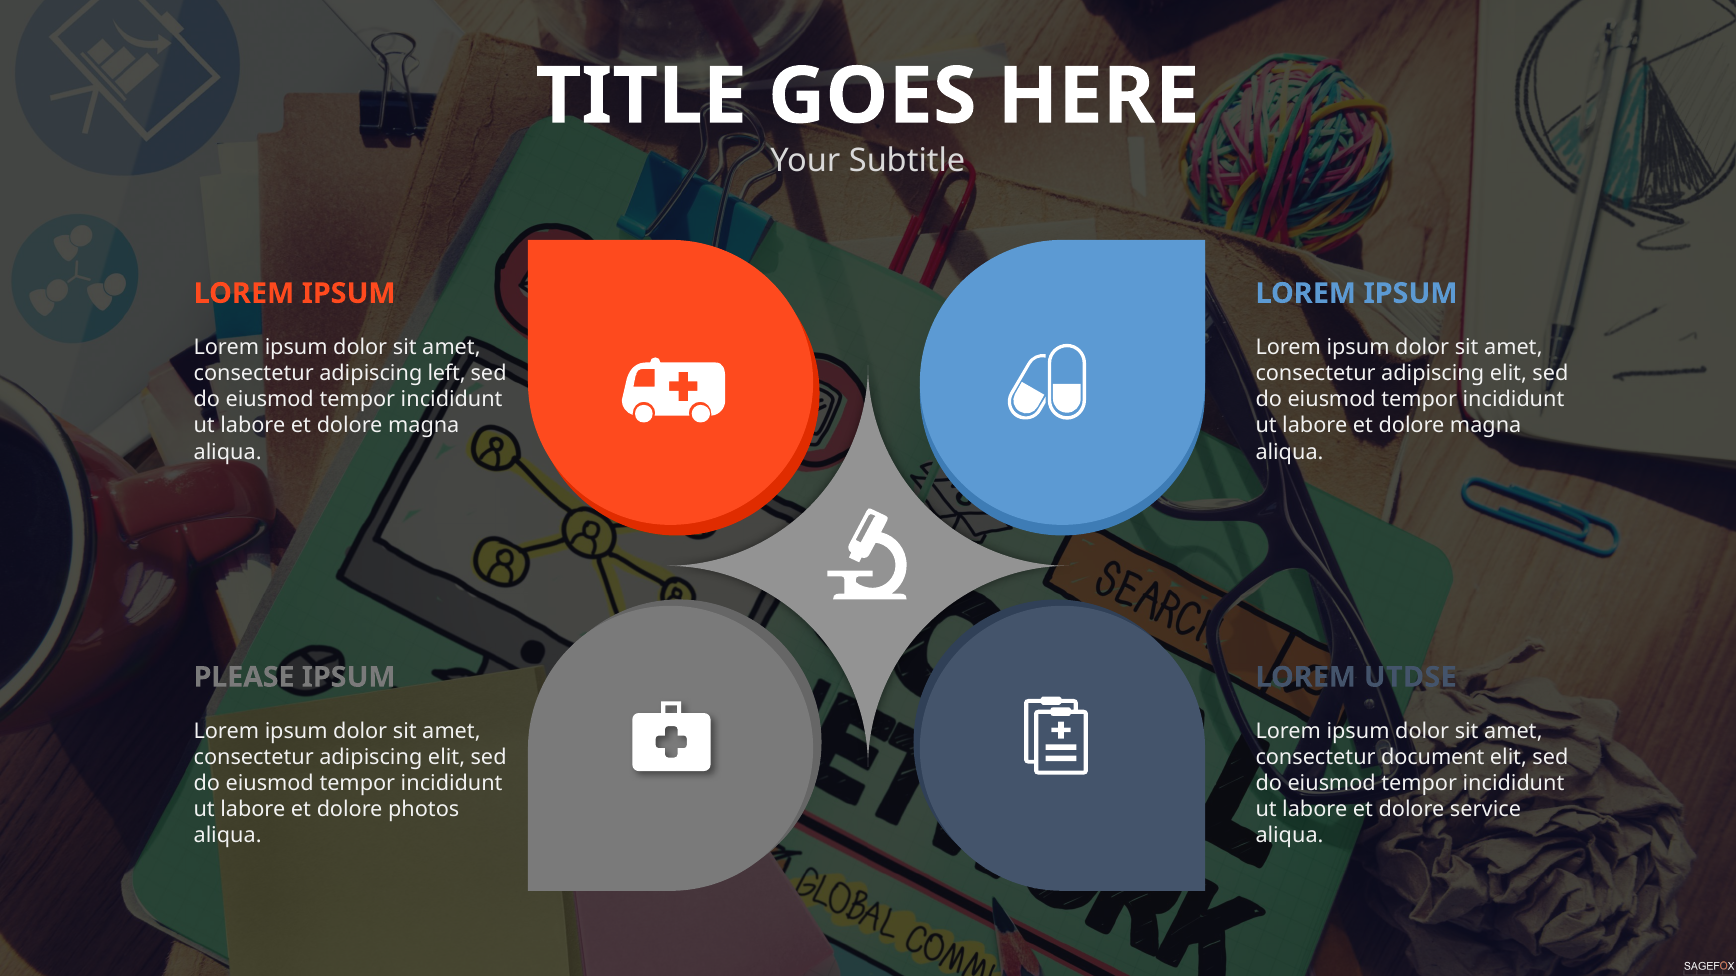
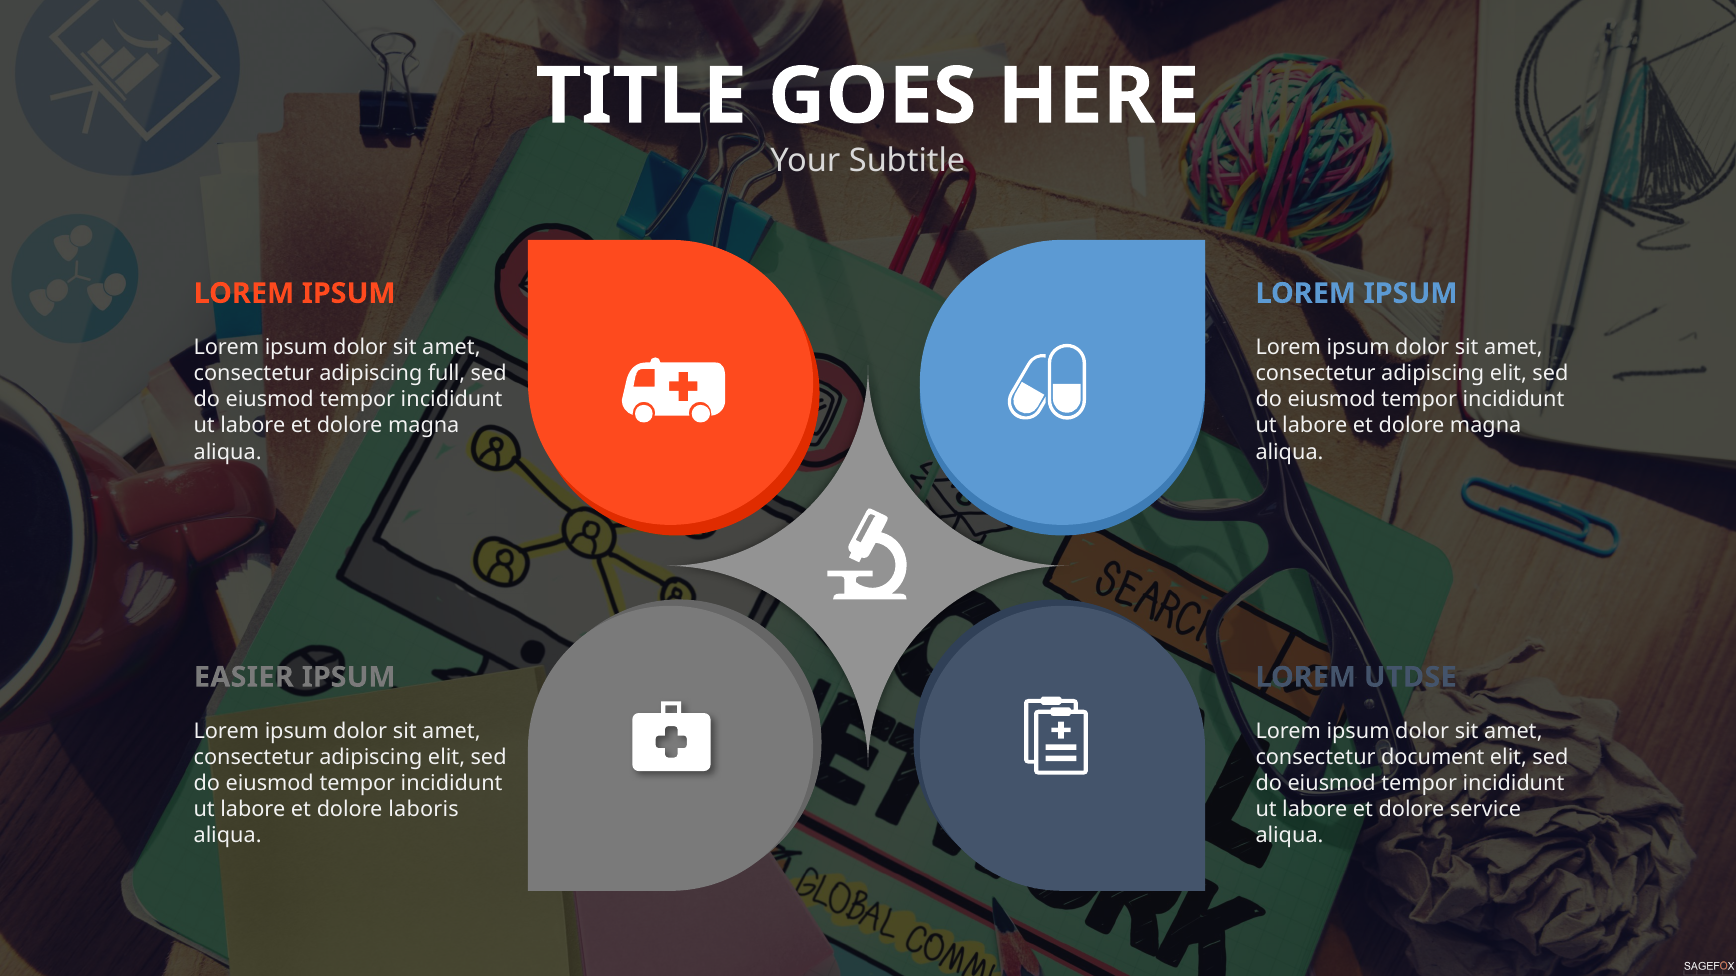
left: left -> full (447, 374)
PLEASE: PLEASE -> EASIER (244, 677)
photos: photos -> laboris (424, 810)
